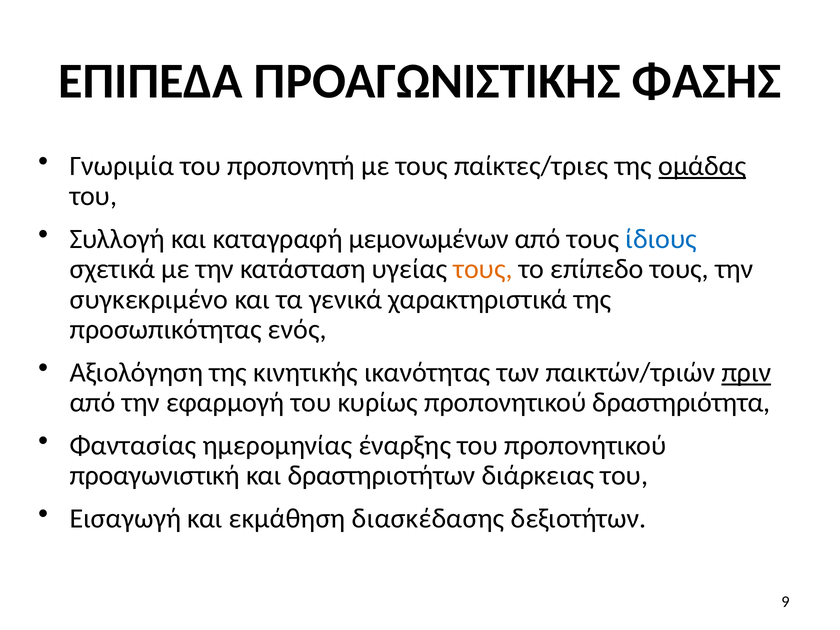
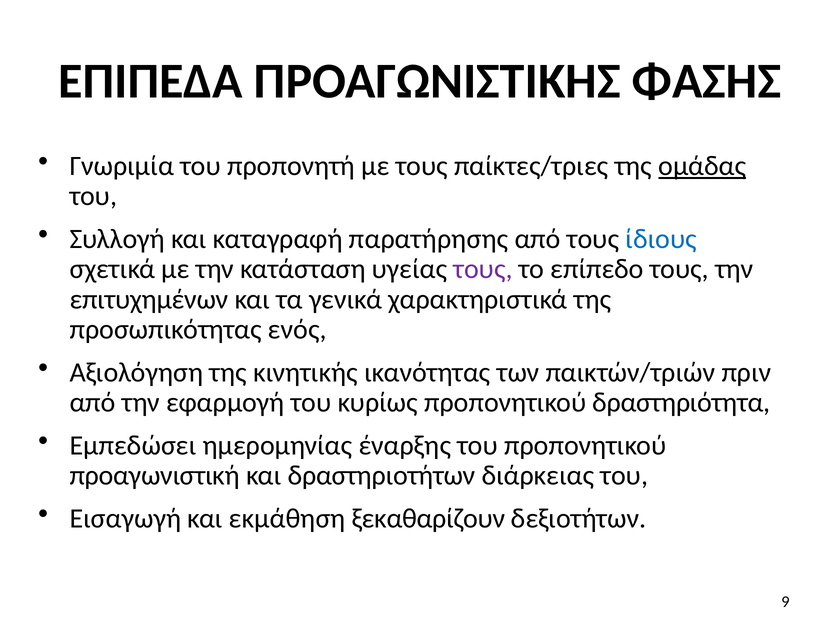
μεμονωμένων: μεμονωμένων -> παρατήρησης (429, 239)
τους colour: orange -> purple (483, 269)
συγκεκριμένο: συγκεκριμένο -> επιτυχημένων (149, 299)
πριν underline: present -> none (746, 372)
Φαντασίας: Φαντασίας -> Εμπεδώσει (133, 445)
διασκέδασης: διασκέδασης -> ξεκαθαρίζουν (428, 519)
